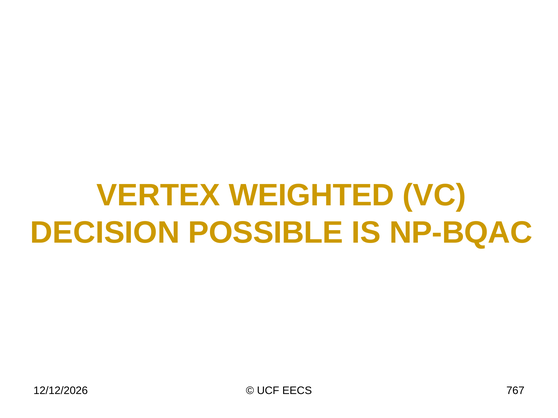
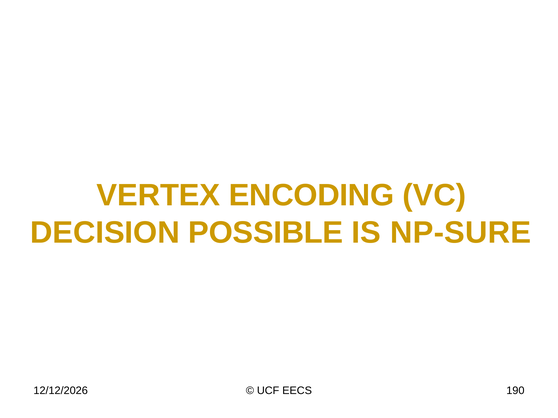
WEIGHTED: WEIGHTED -> ENCODING (311, 196)
NP-BQAC: NP-BQAC -> NP-SURE (461, 233)
767: 767 -> 190 (515, 391)
